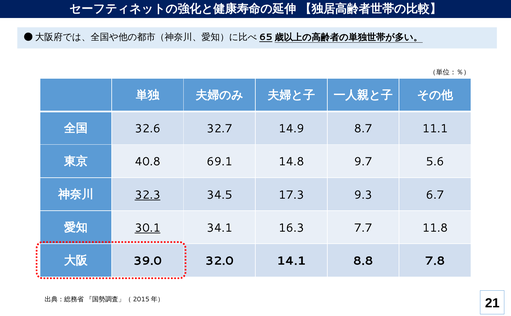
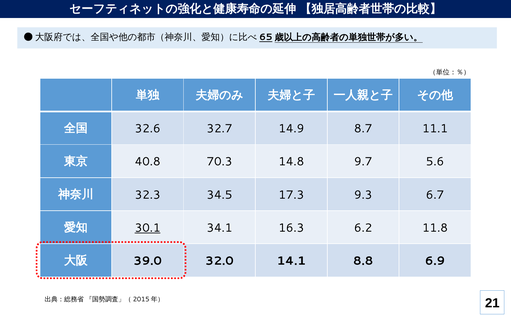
69.1: 69.1 -> 70.3 (219, 162)
32.3 underline: present -> none (148, 195)
7.7: 7.7 -> 6.2 (363, 228)
7.8: 7.8 -> 6.9 (435, 261)
